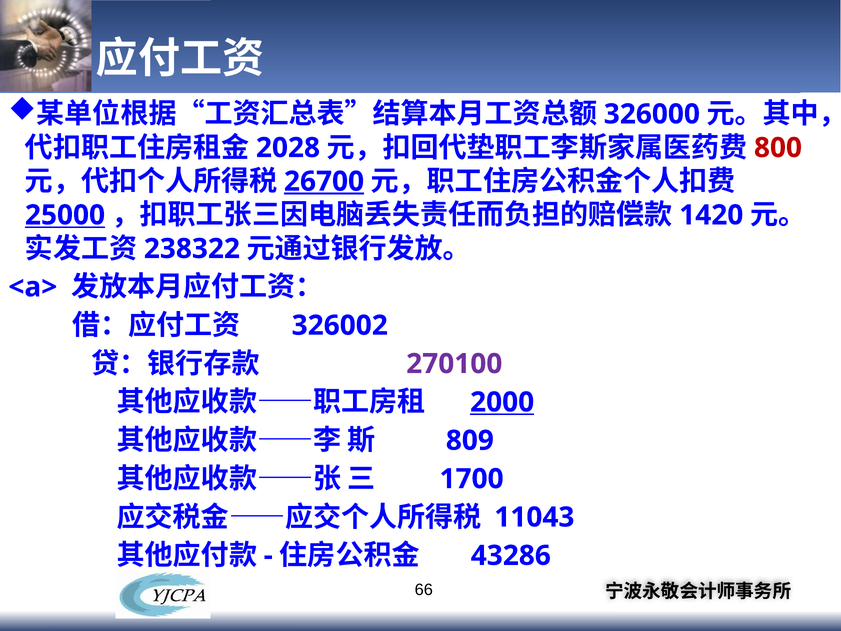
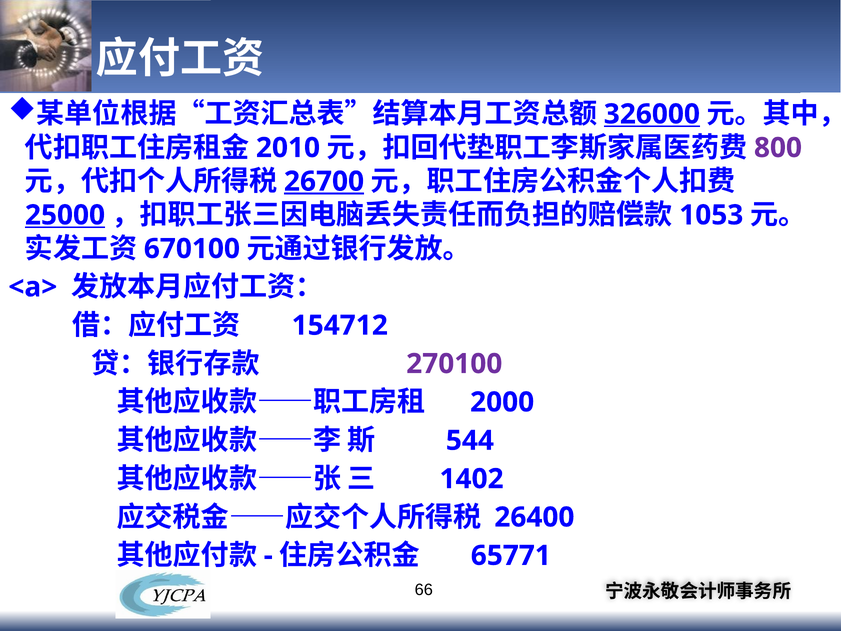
326000 underline: none -> present (652, 114)
2028: 2028 -> 2010 (288, 148)
800 colour: red -> purple (778, 148)
1420: 1420 -> 1053 (711, 215)
238322: 238322 -> 670100 (192, 249)
326002: 326002 -> 154712 (340, 325)
2000 underline: present -> none (502, 402)
809: 809 -> 544 (470, 440)
1700: 1700 -> 1402 (472, 479)
11043: 11043 -> 26400 (534, 517)
43286: 43286 -> 65771 (511, 555)
